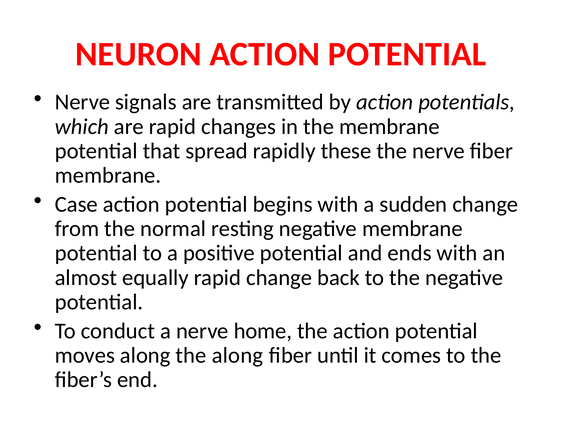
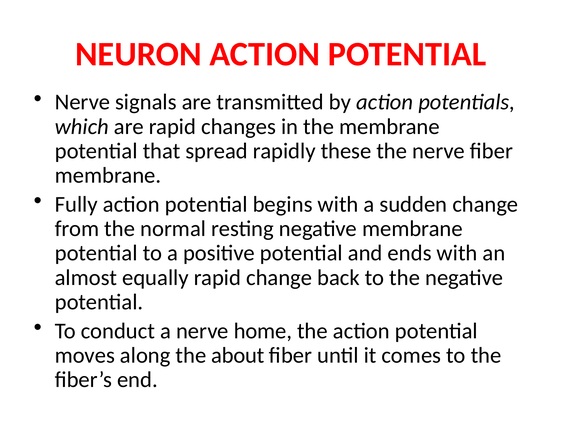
Case: Case -> Fully (76, 205)
the along: along -> about (238, 356)
